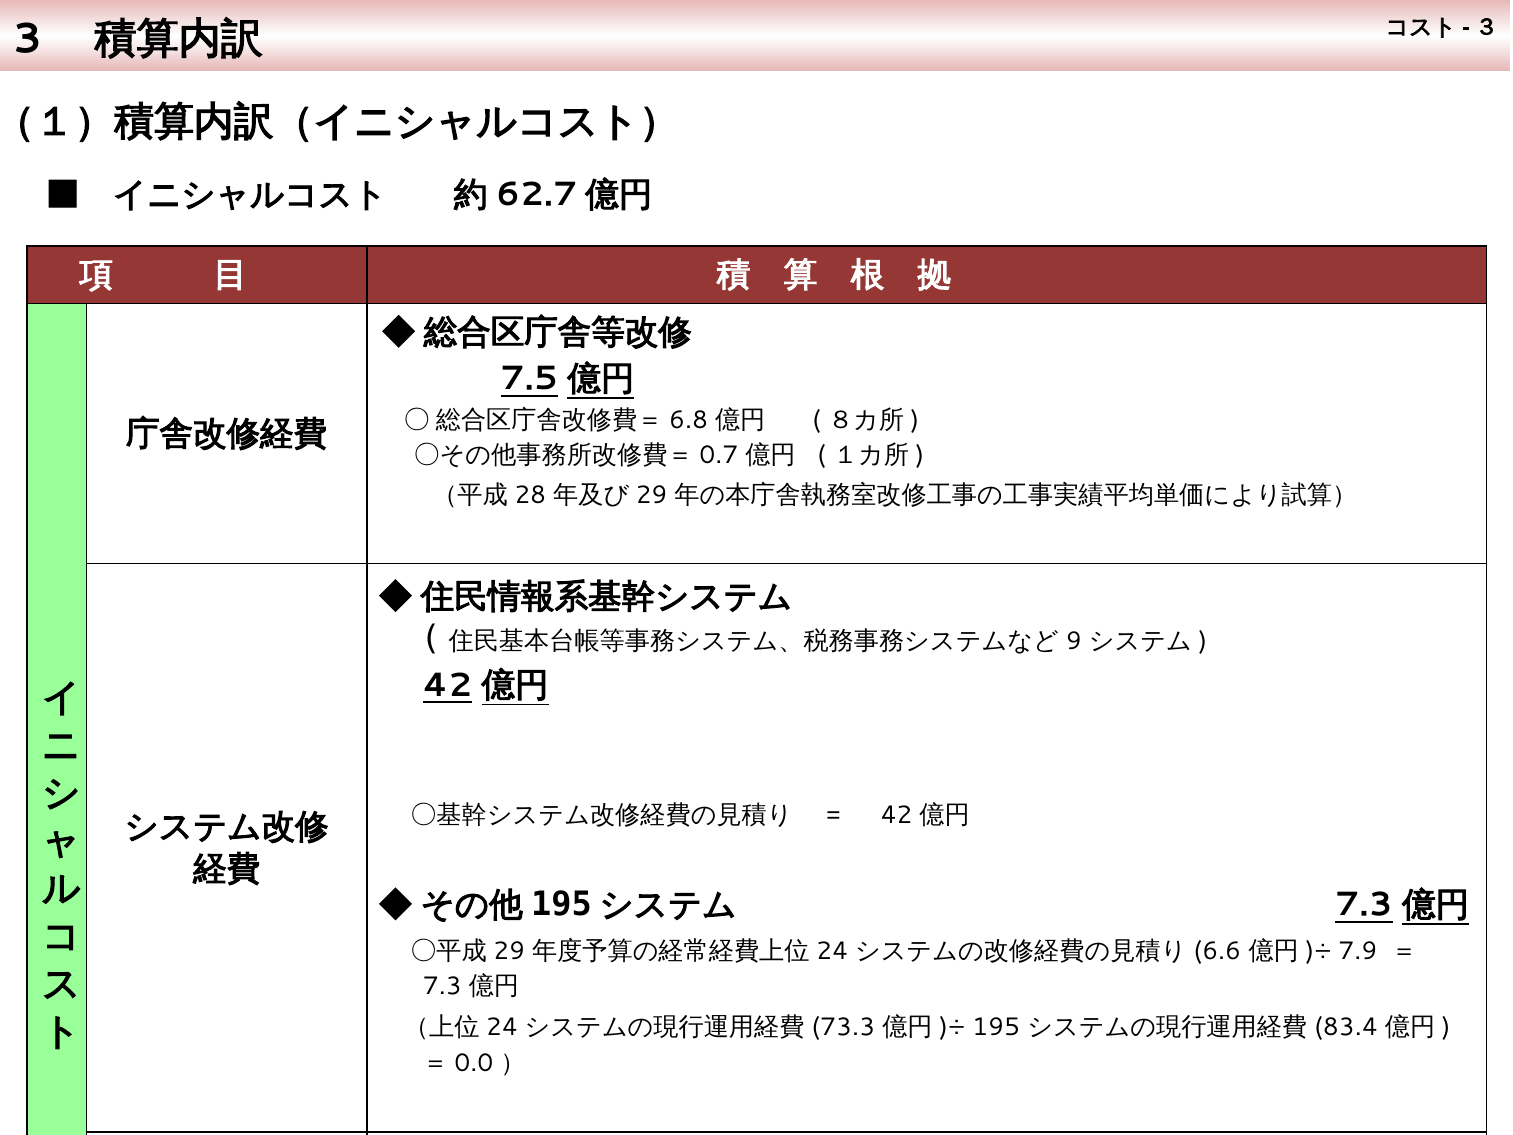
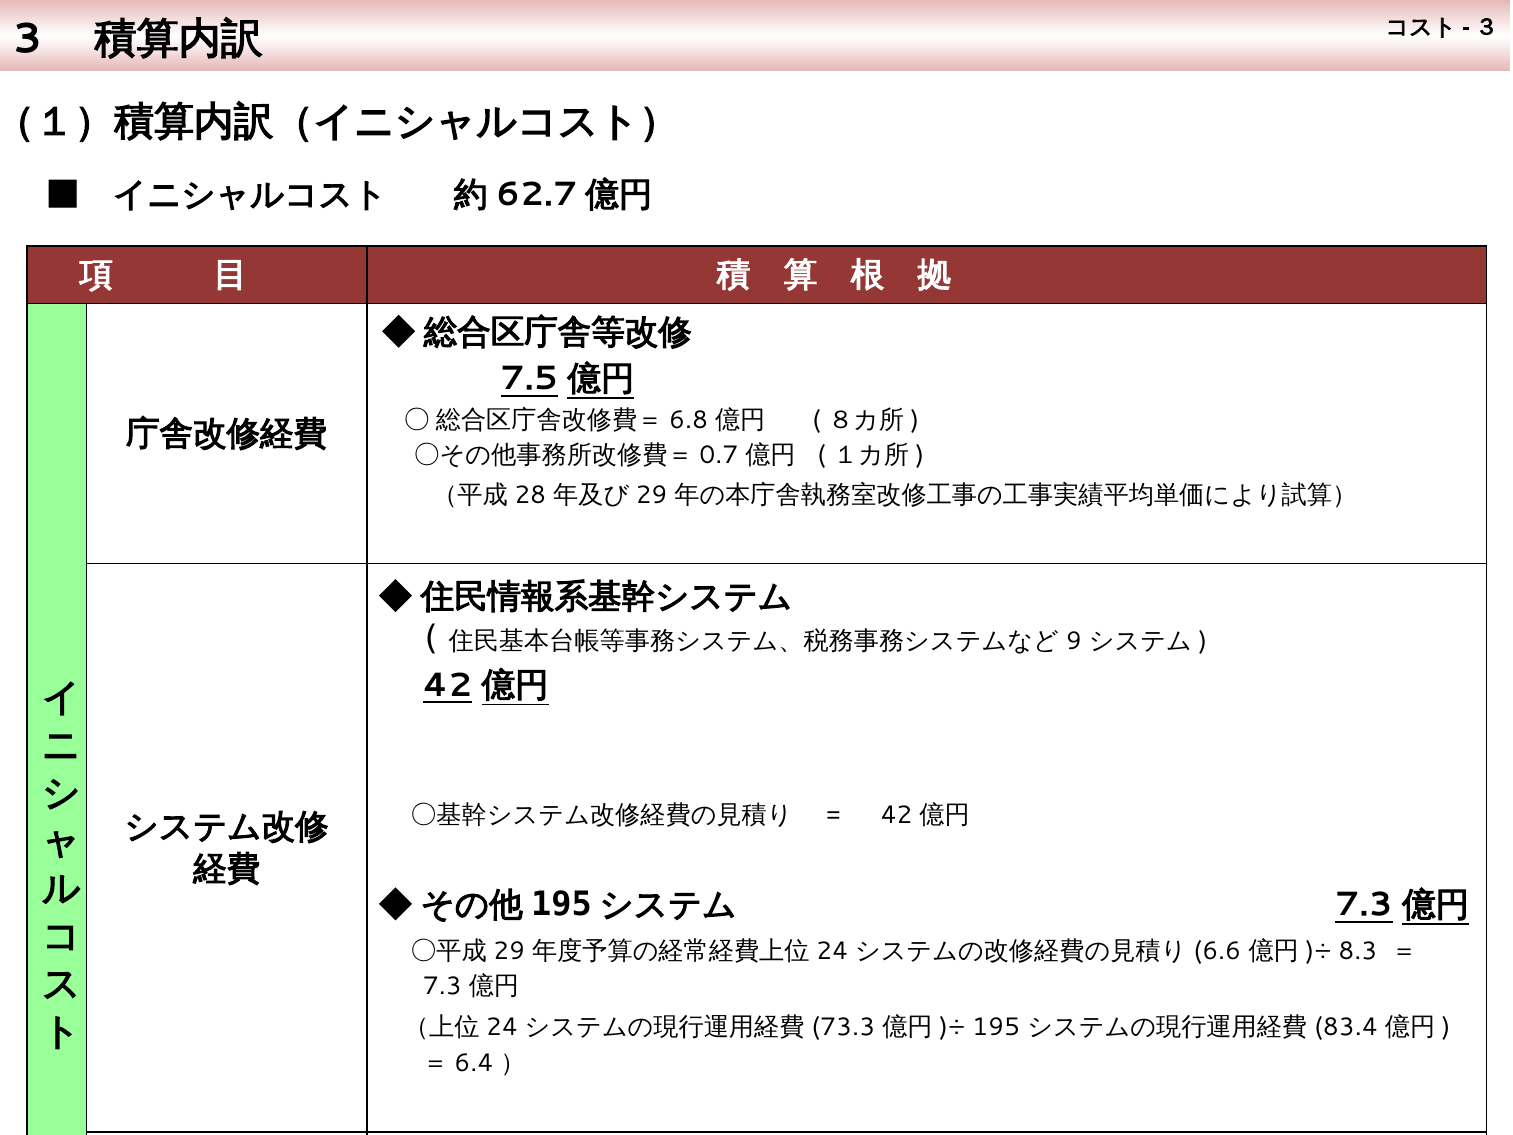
7.9: 7.9 -> 8.3 (1358, 951)
0.0: 0.0 -> 6.4 (474, 1062)
